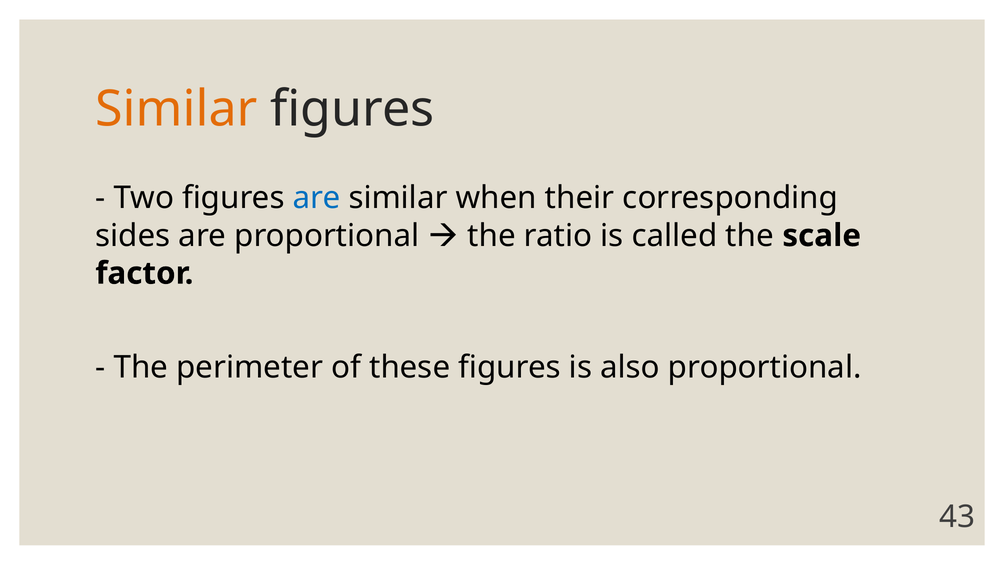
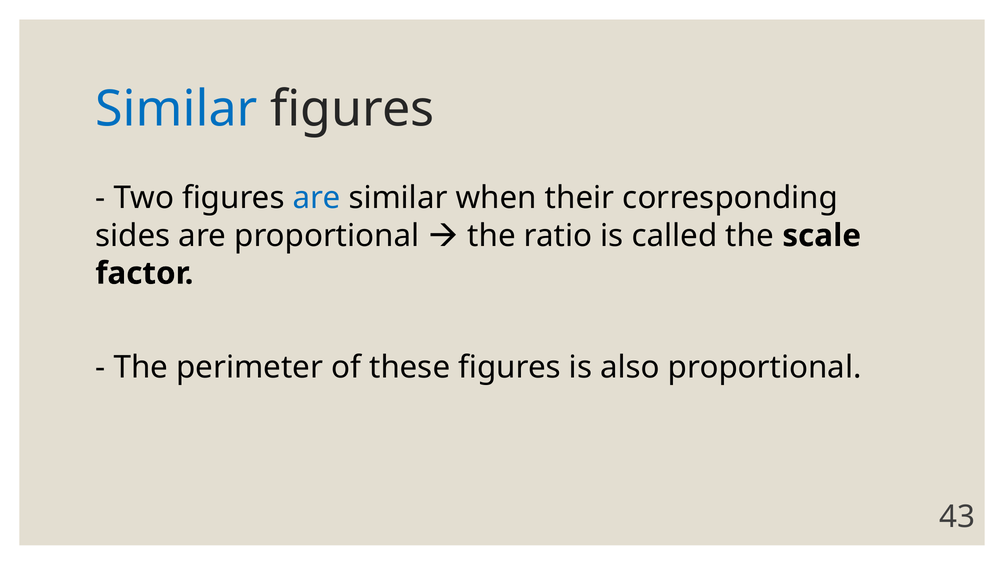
Similar colour: orange -> blue (176, 109)
